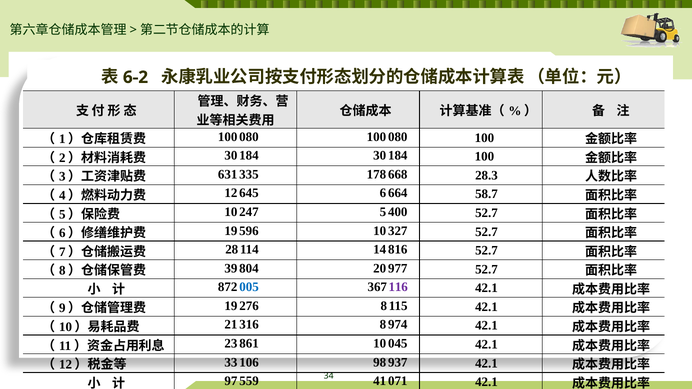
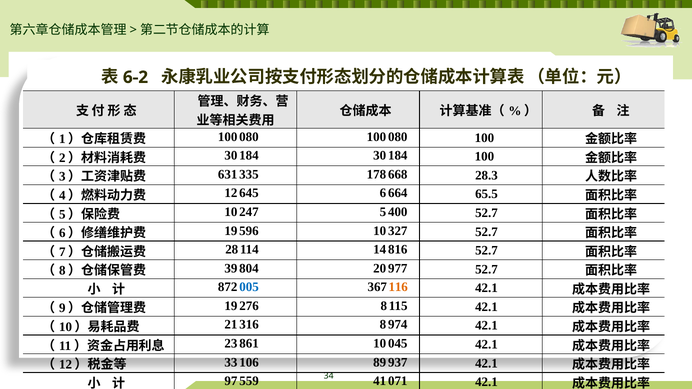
58.7: 58.7 -> 65.5 (486, 194)
116 colour: purple -> orange (398, 287)
98: 98 -> 89 (380, 362)
